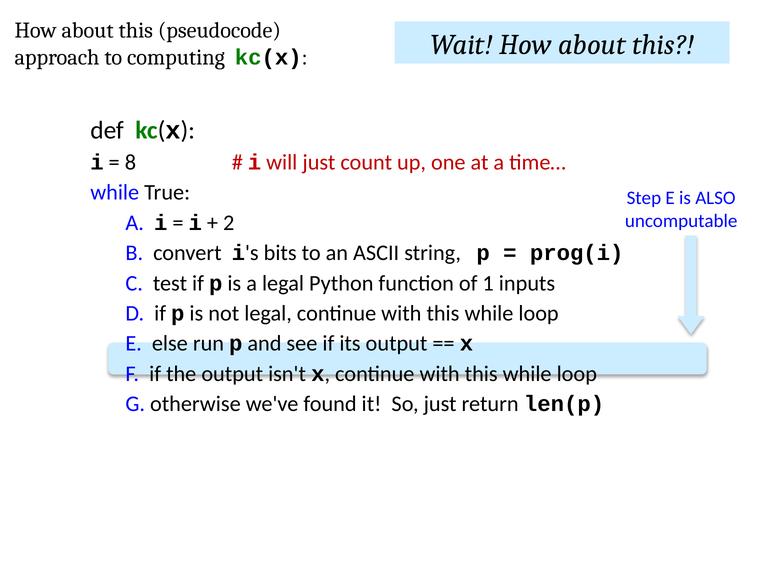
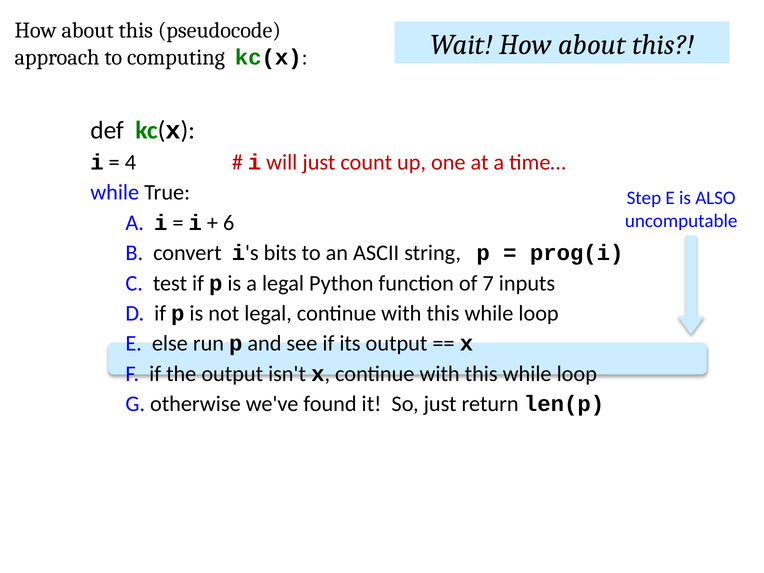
8: 8 -> 4 (130, 162)
2: 2 -> 6 (229, 223)
1: 1 -> 7 (488, 283)
